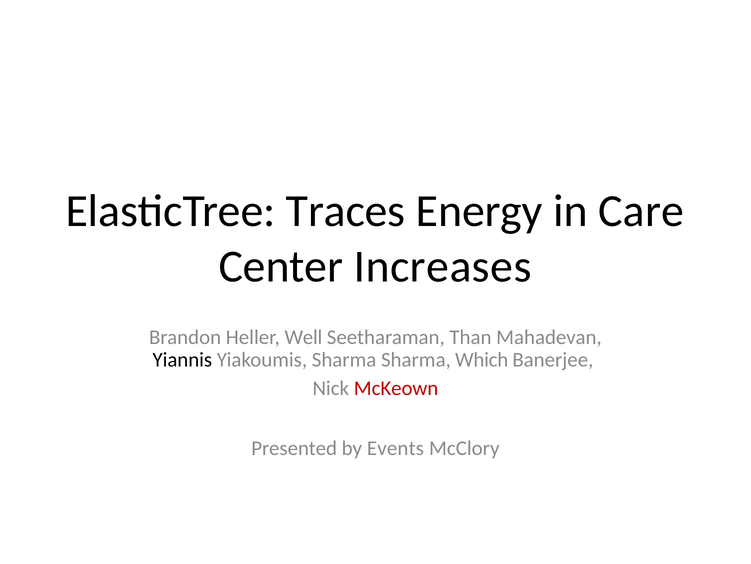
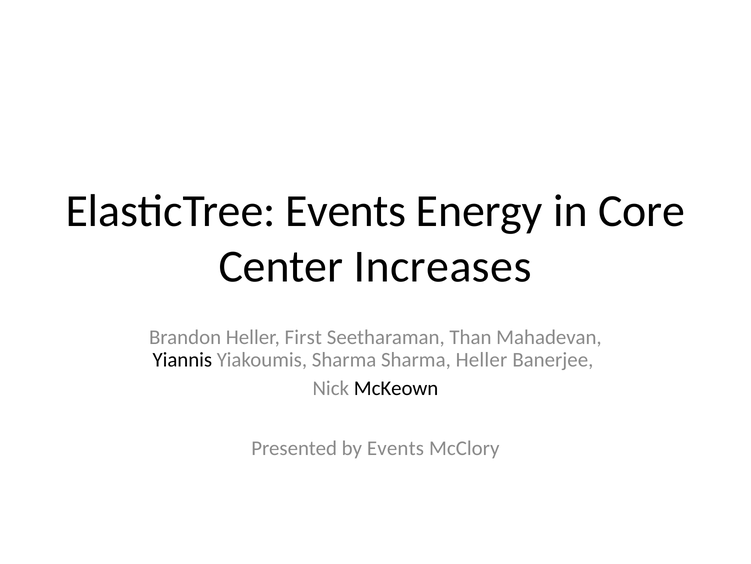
ElasticTree Traces: Traces -> Events (346, 211)
Care: Care -> Core (641, 211)
Well: Well -> First (303, 337)
Sharma Which: Which -> Heller (481, 359)
McKeown colour: red -> black (396, 388)
